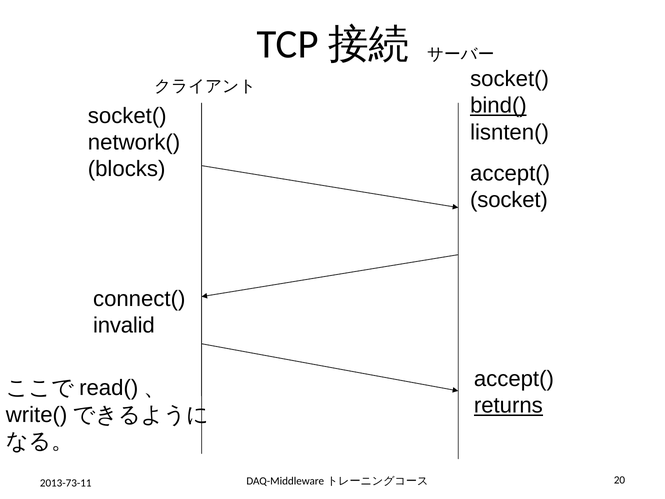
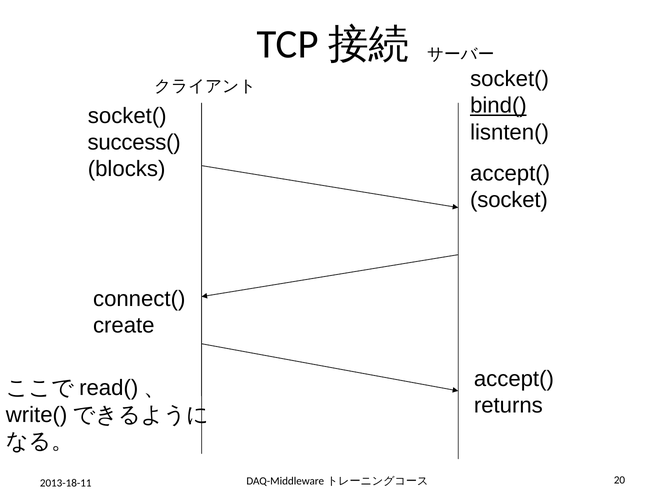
network(: network( -> success( (134, 142)
invalid: invalid -> create (124, 325)
returns underline: present -> none (508, 405)
2013-73-11: 2013-73-11 -> 2013-18-11 (66, 483)
